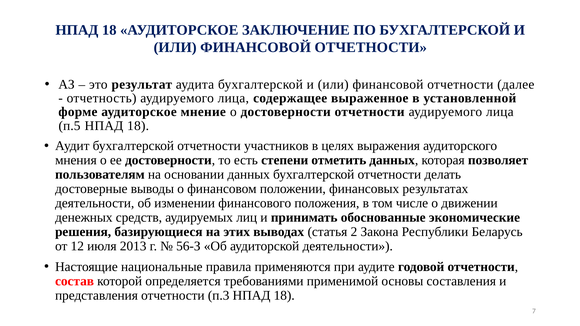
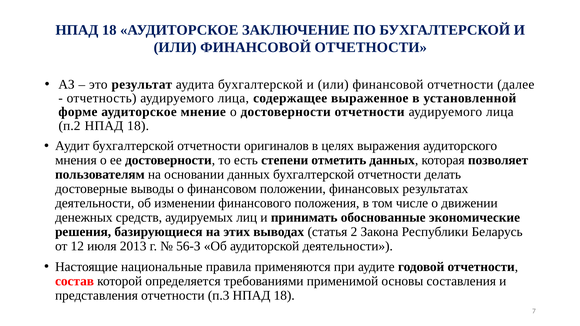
п.5: п.5 -> п.2 (70, 126)
участников: участников -> оригиналов (276, 146)
